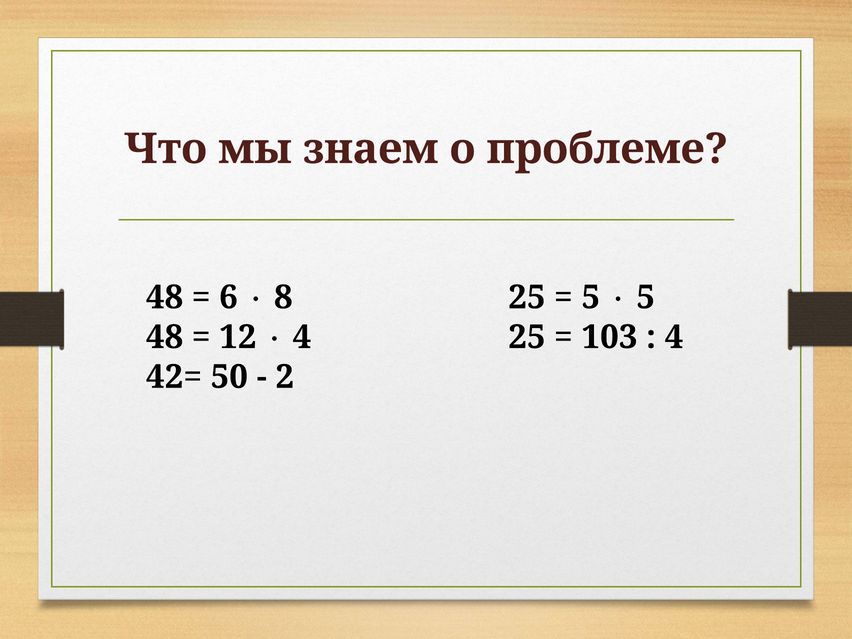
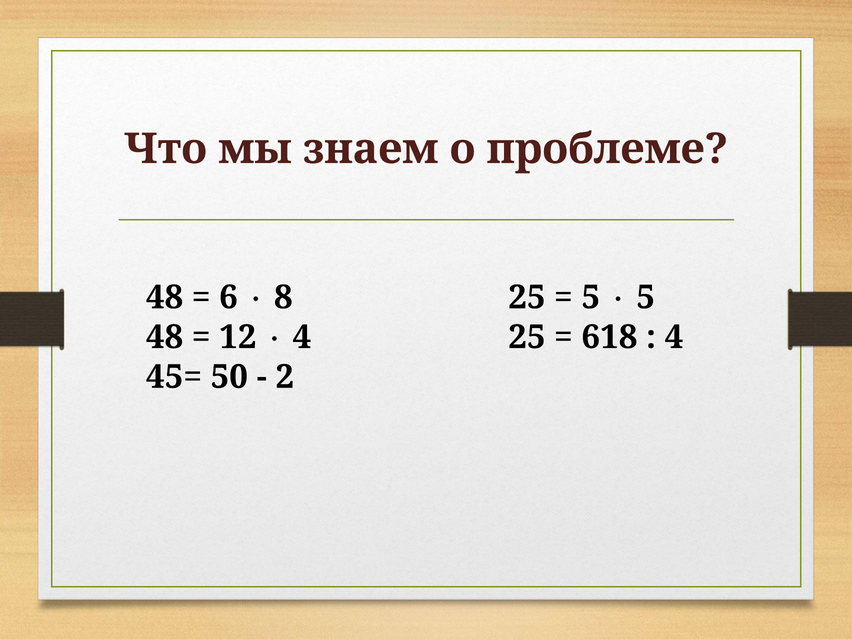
103: 103 -> 618 (609, 337)
42=: 42= -> 45= (174, 377)
